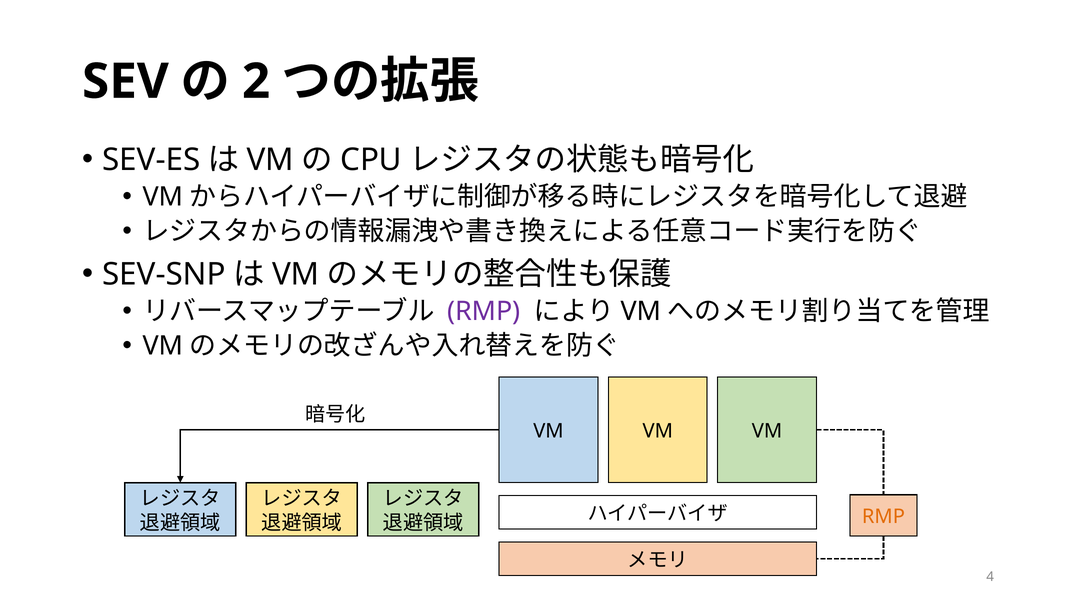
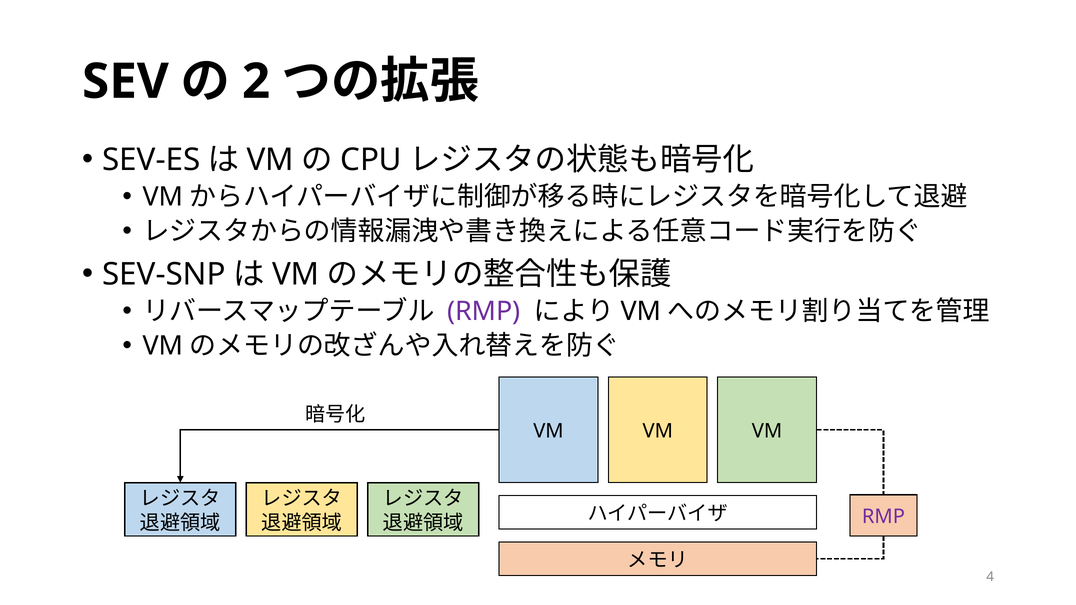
RMP colour: orange -> purple (883, 517)
